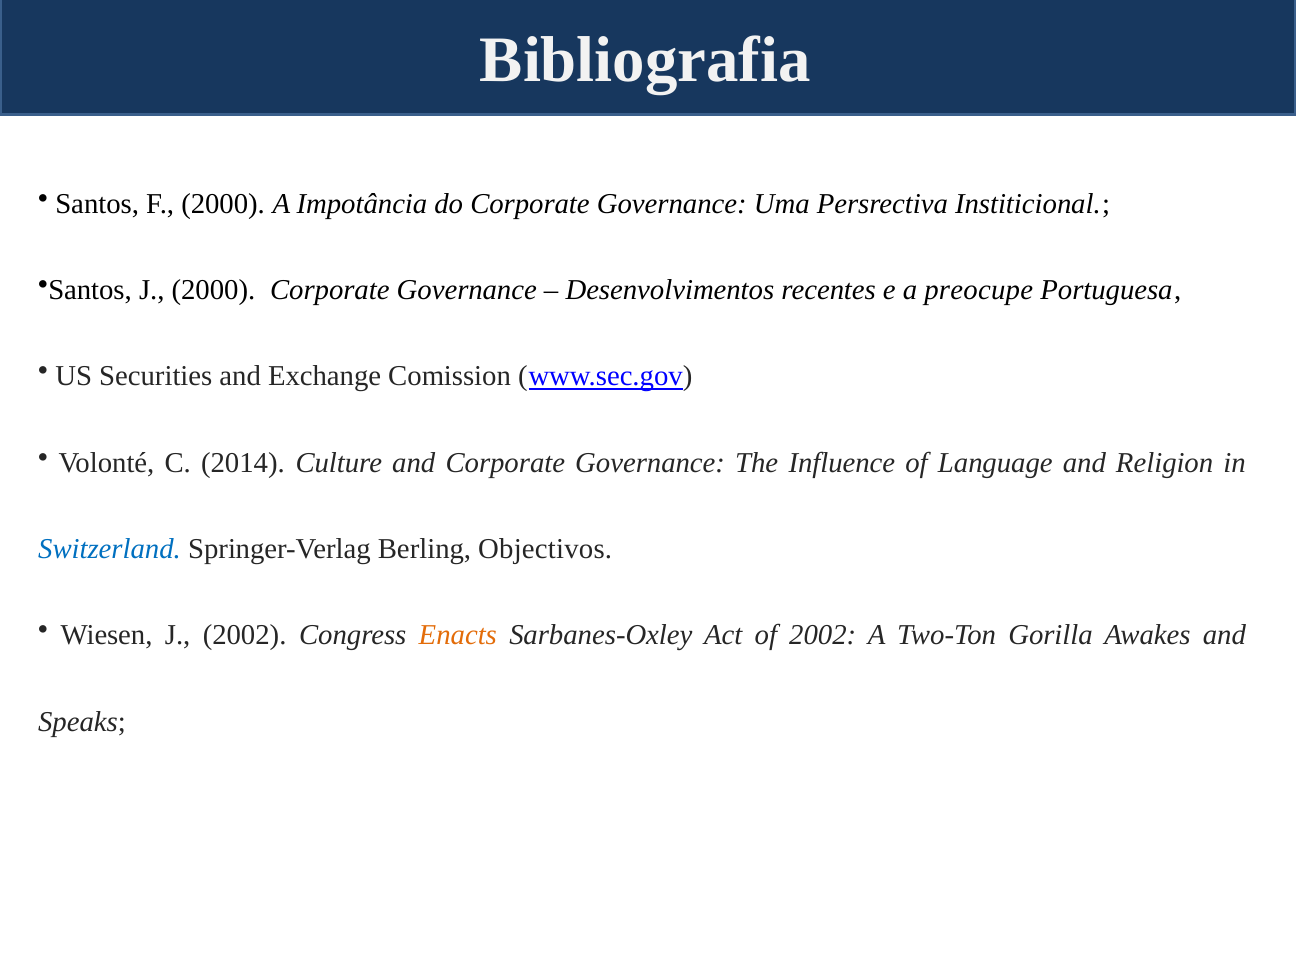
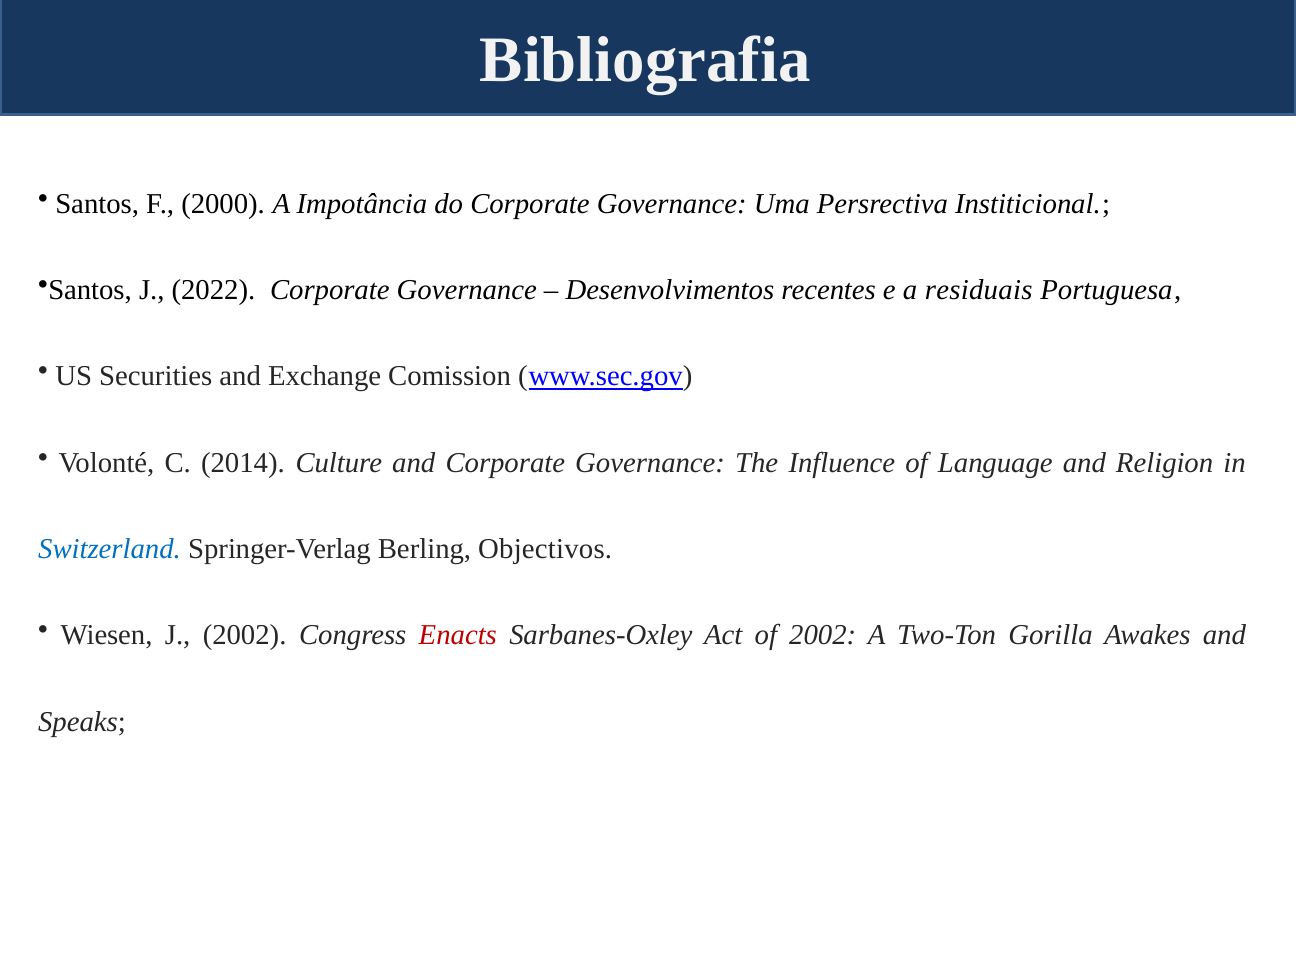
J 2000: 2000 -> 2022 (213, 290)
preocupe: preocupe -> residuais (979, 290)
Enacts colour: orange -> red (458, 635)
